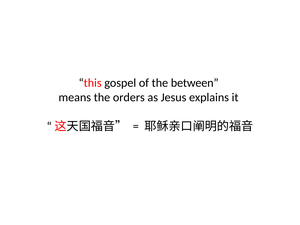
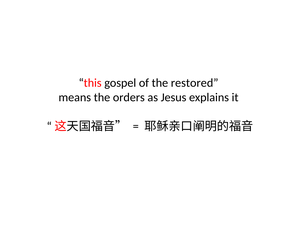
between: between -> restored (195, 83)
